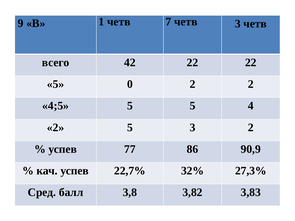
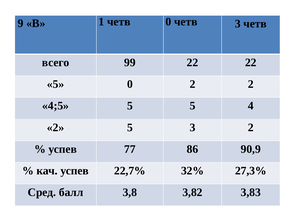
четв 7: 7 -> 0 (168, 22)
42: 42 -> 99 (130, 63)
